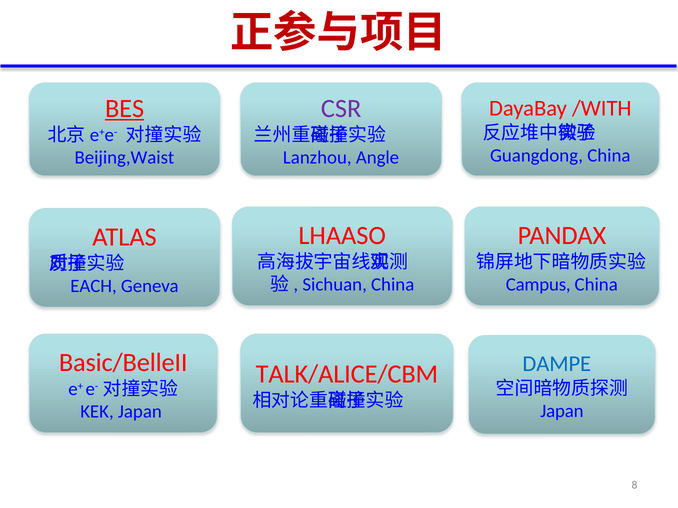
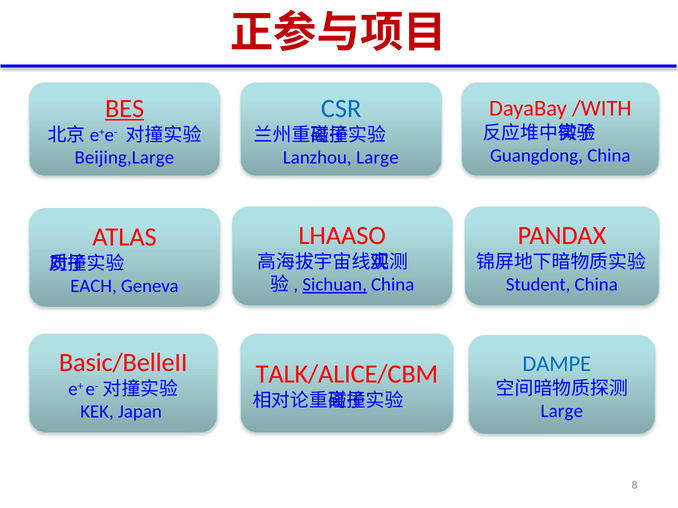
CSR colour: purple -> blue (341, 109)
Beijing,Waist: Beijing,Waist -> Beijing,Large (124, 158)
Angle: Angle -> Large (377, 158)
Sichuan underline: none -> present (335, 285)
Campus: Campus -> Student (538, 285)
Japan: Japan -> Large (562, 411)
